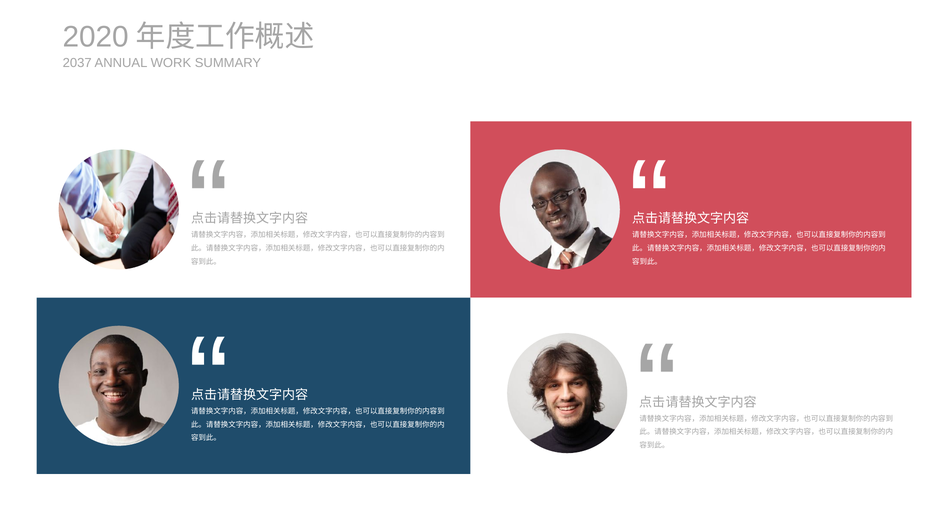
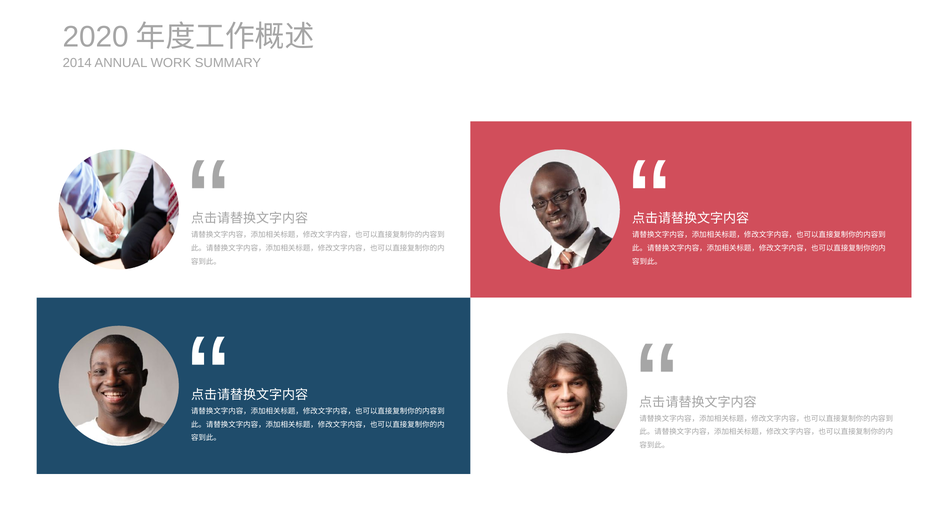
2037: 2037 -> 2014 (77, 63)
